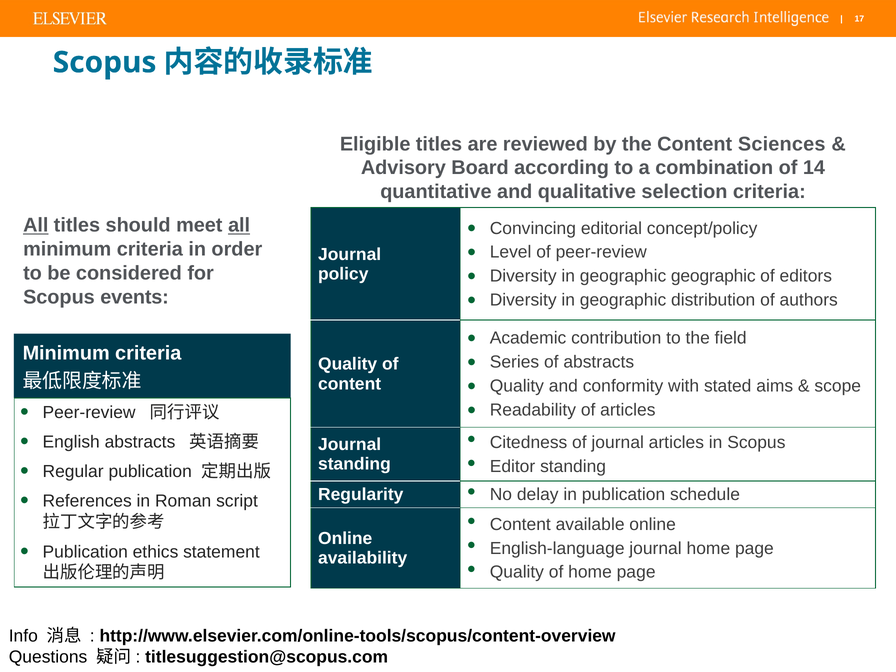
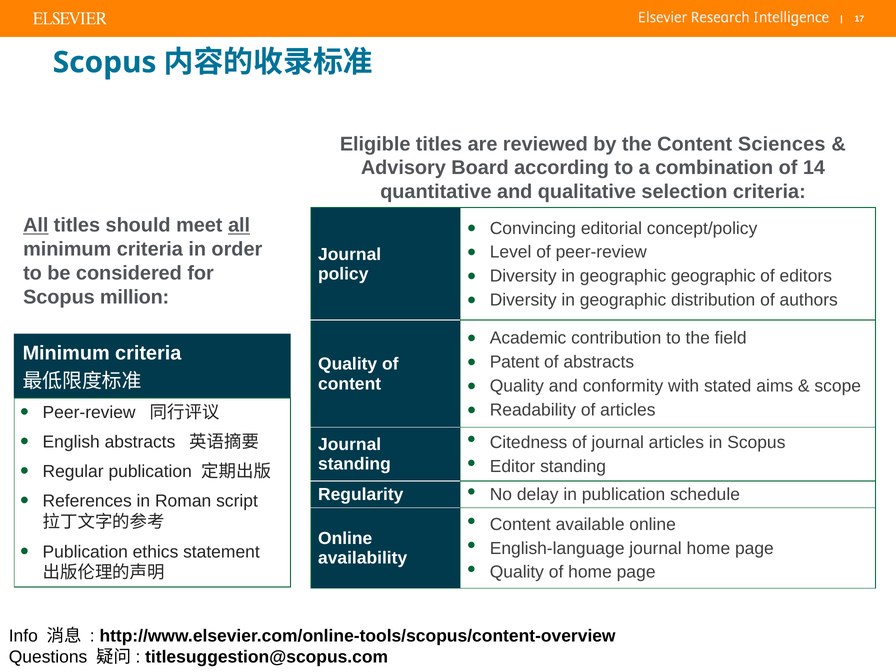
events: events -> million (135, 297)
Series: Series -> Patent (515, 362)
